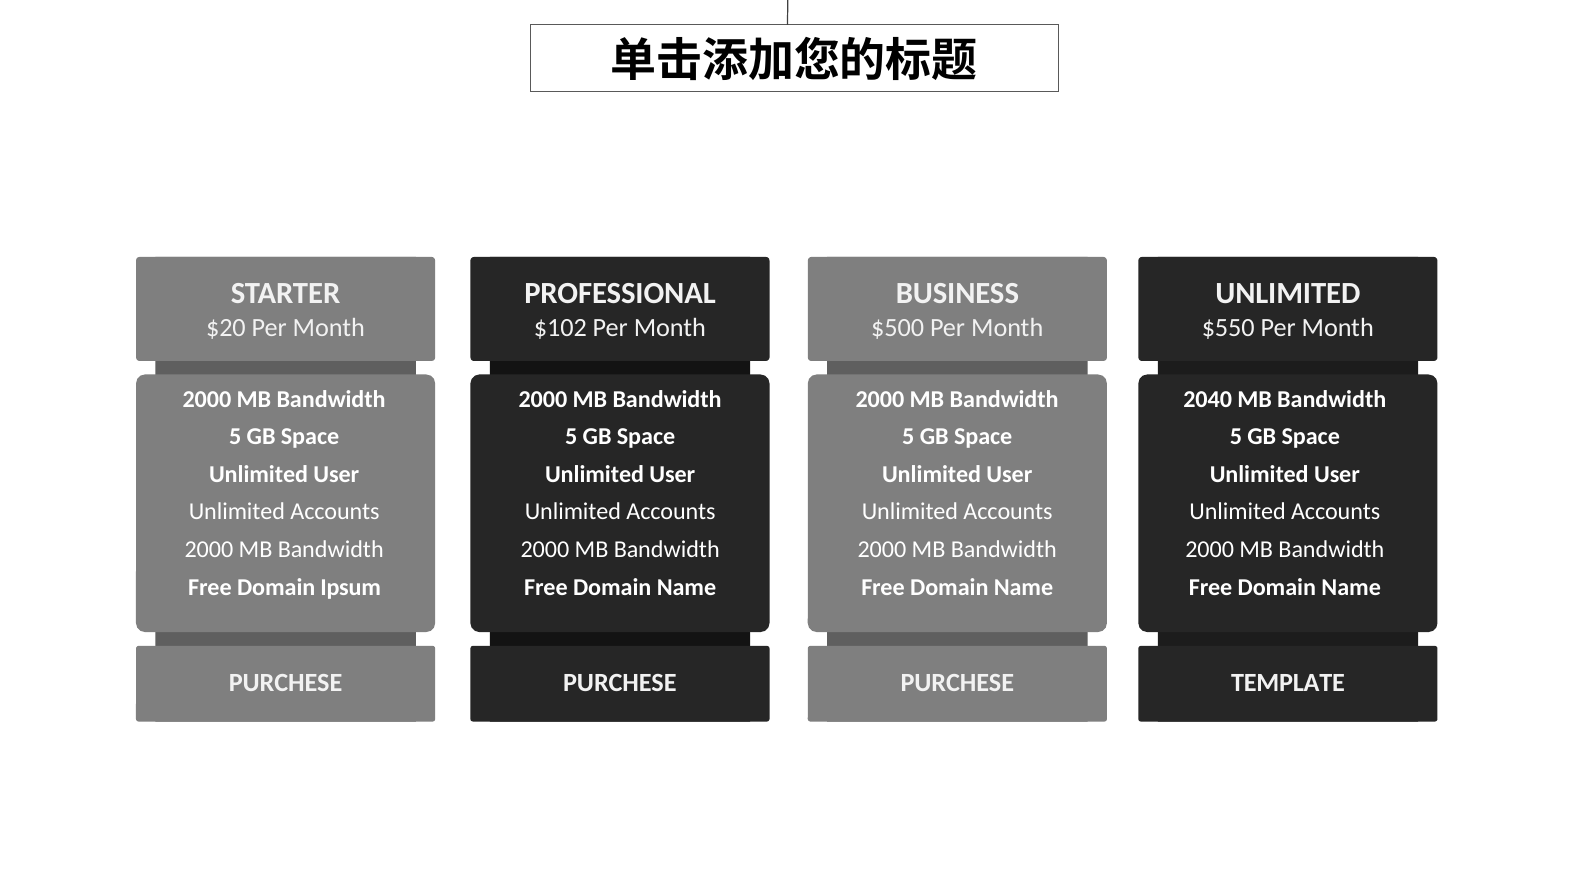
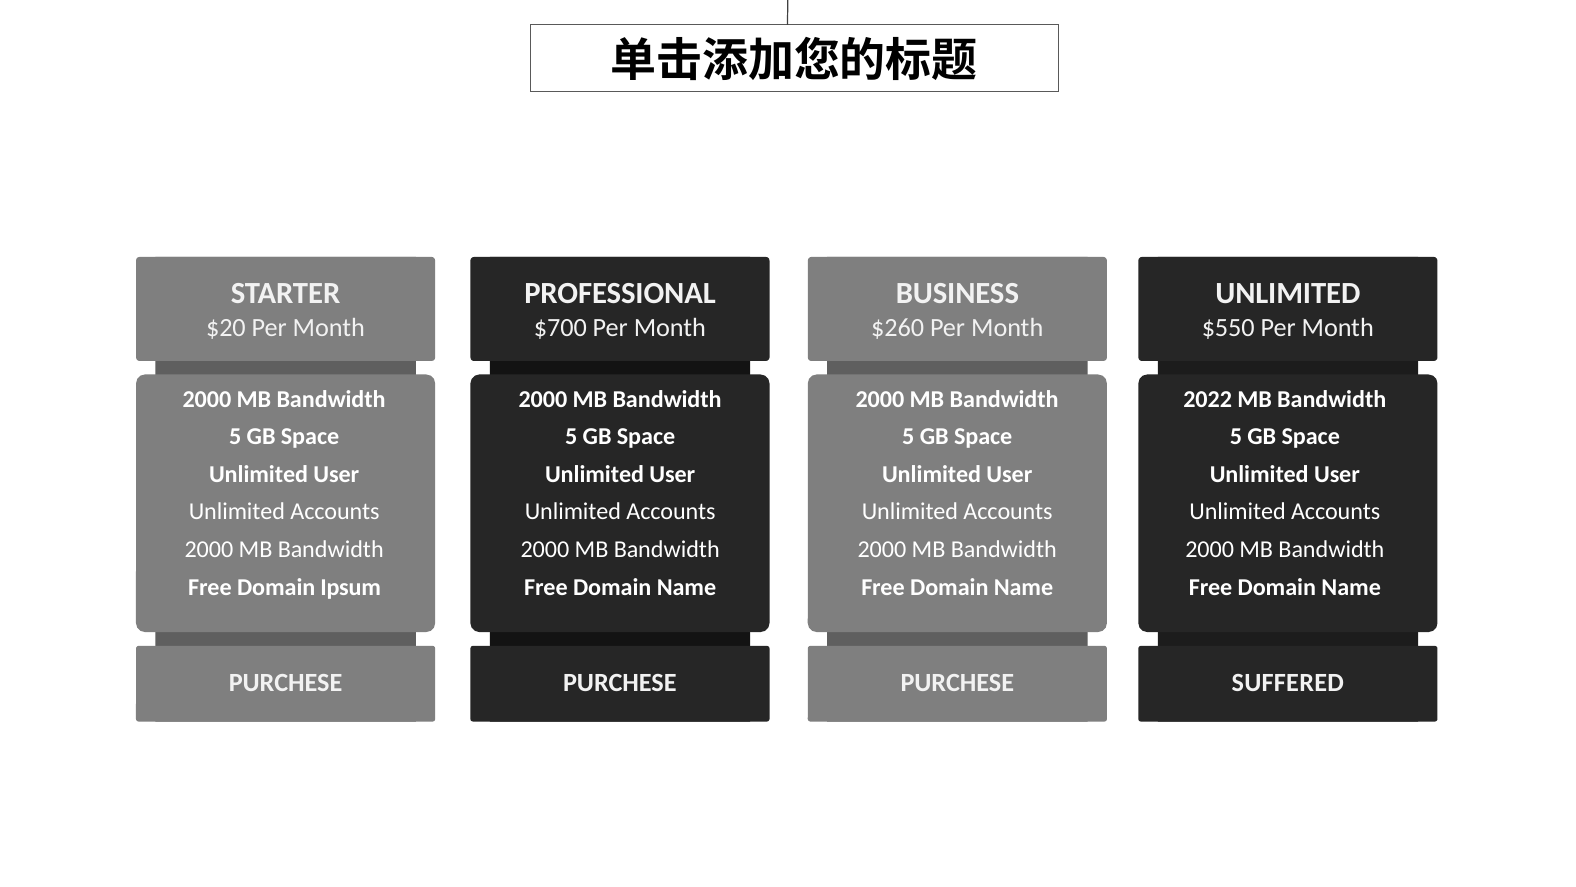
$102: $102 -> $700 (560, 327)
$500: $500 -> $260 (898, 327)
2040: 2040 -> 2022 (1208, 399)
TEMPLATE: TEMPLATE -> SUFFERED (1288, 682)
